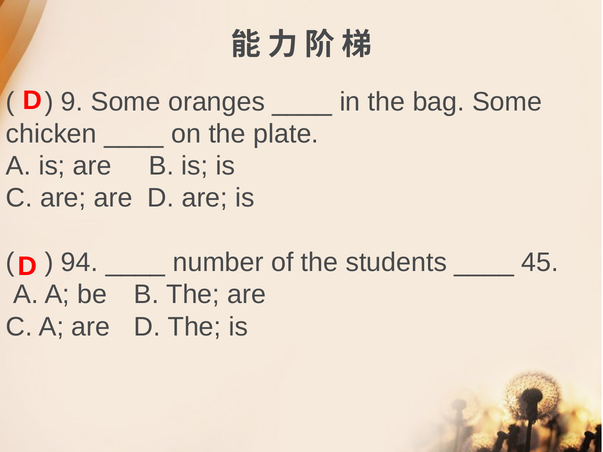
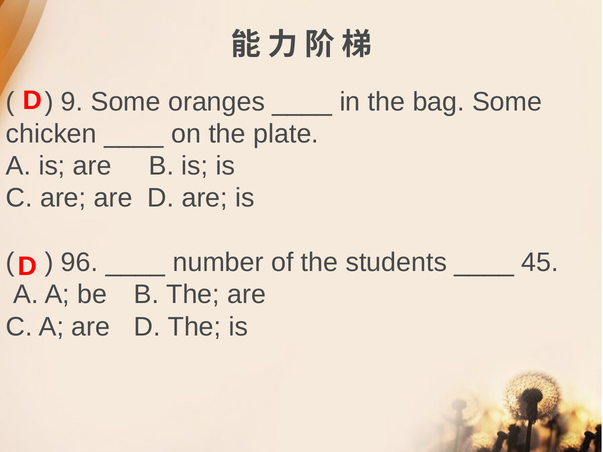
94: 94 -> 96 (80, 263)
